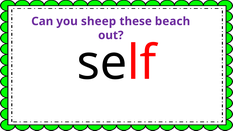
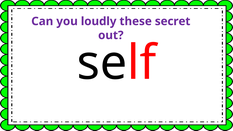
sheep: sheep -> loudly (99, 21)
beach: beach -> secret (173, 21)
